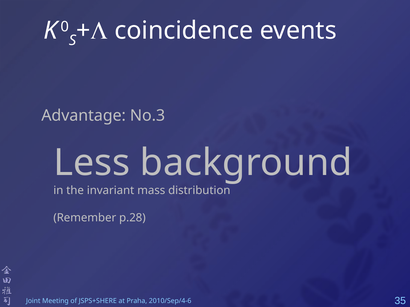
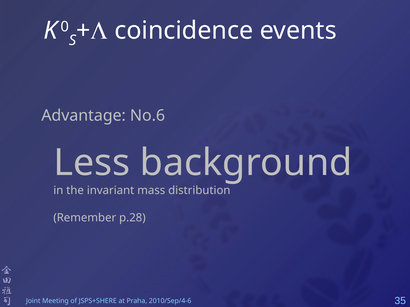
No.3: No.3 -> No.6 (148, 116)
